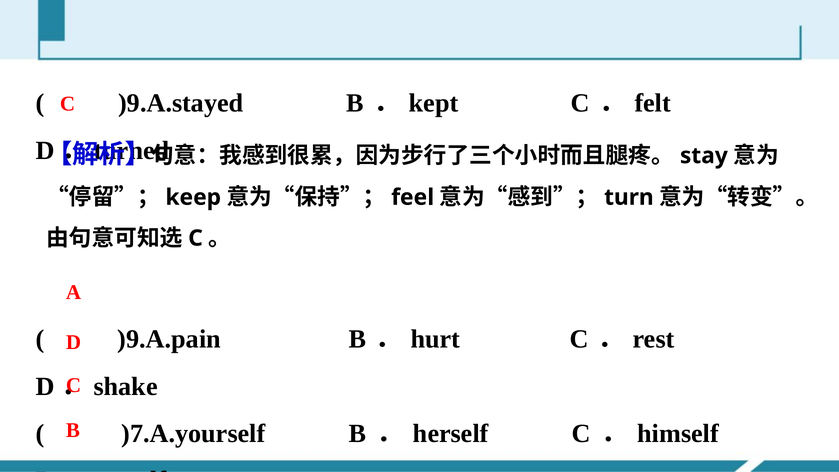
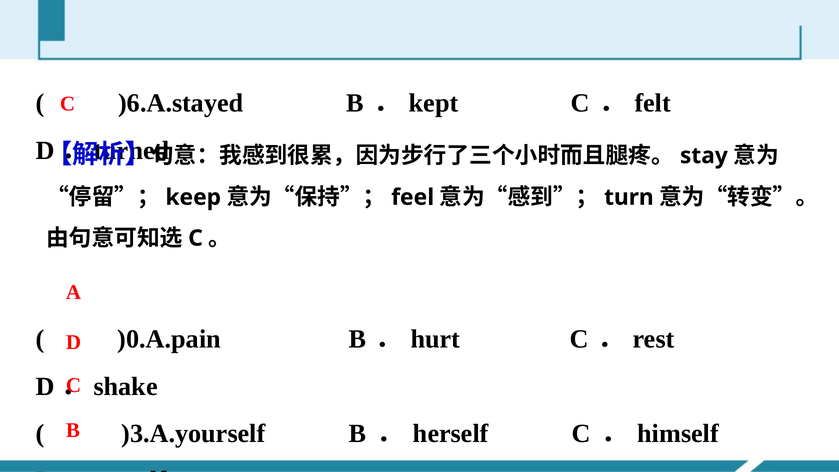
)9.A.stayed: )9.A.stayed -> )6.A.stayed (181, 103)
)9.A.pain: )9.A.pain -> )0.A.pain (169, 339)
)7.A.yourself: )7.A.yourself -> )3.A.yourself (193, 434)
